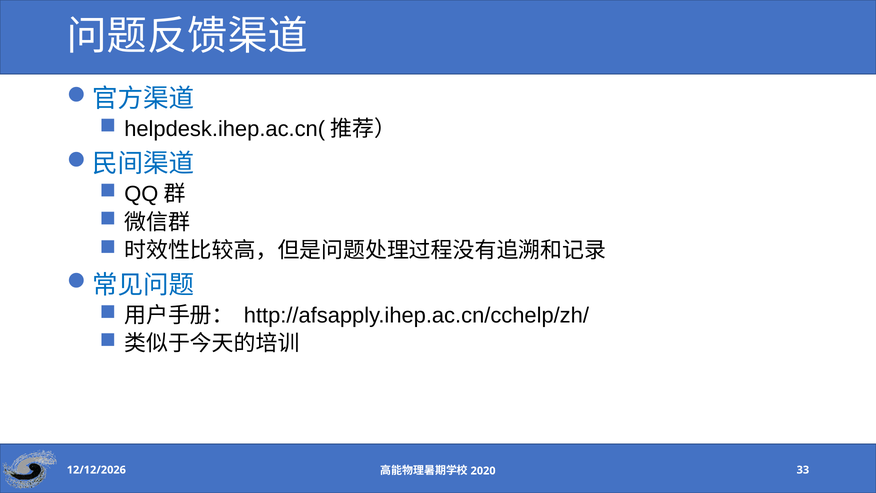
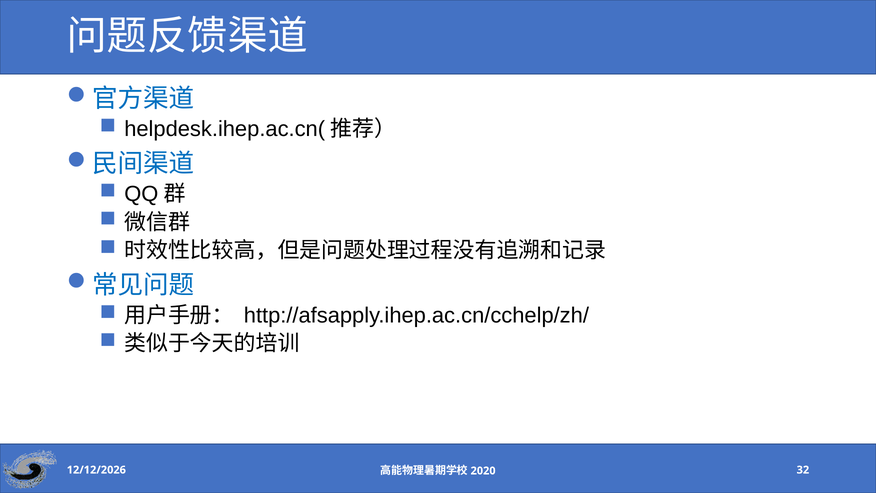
33: 33 -> 32 (803, 470)
